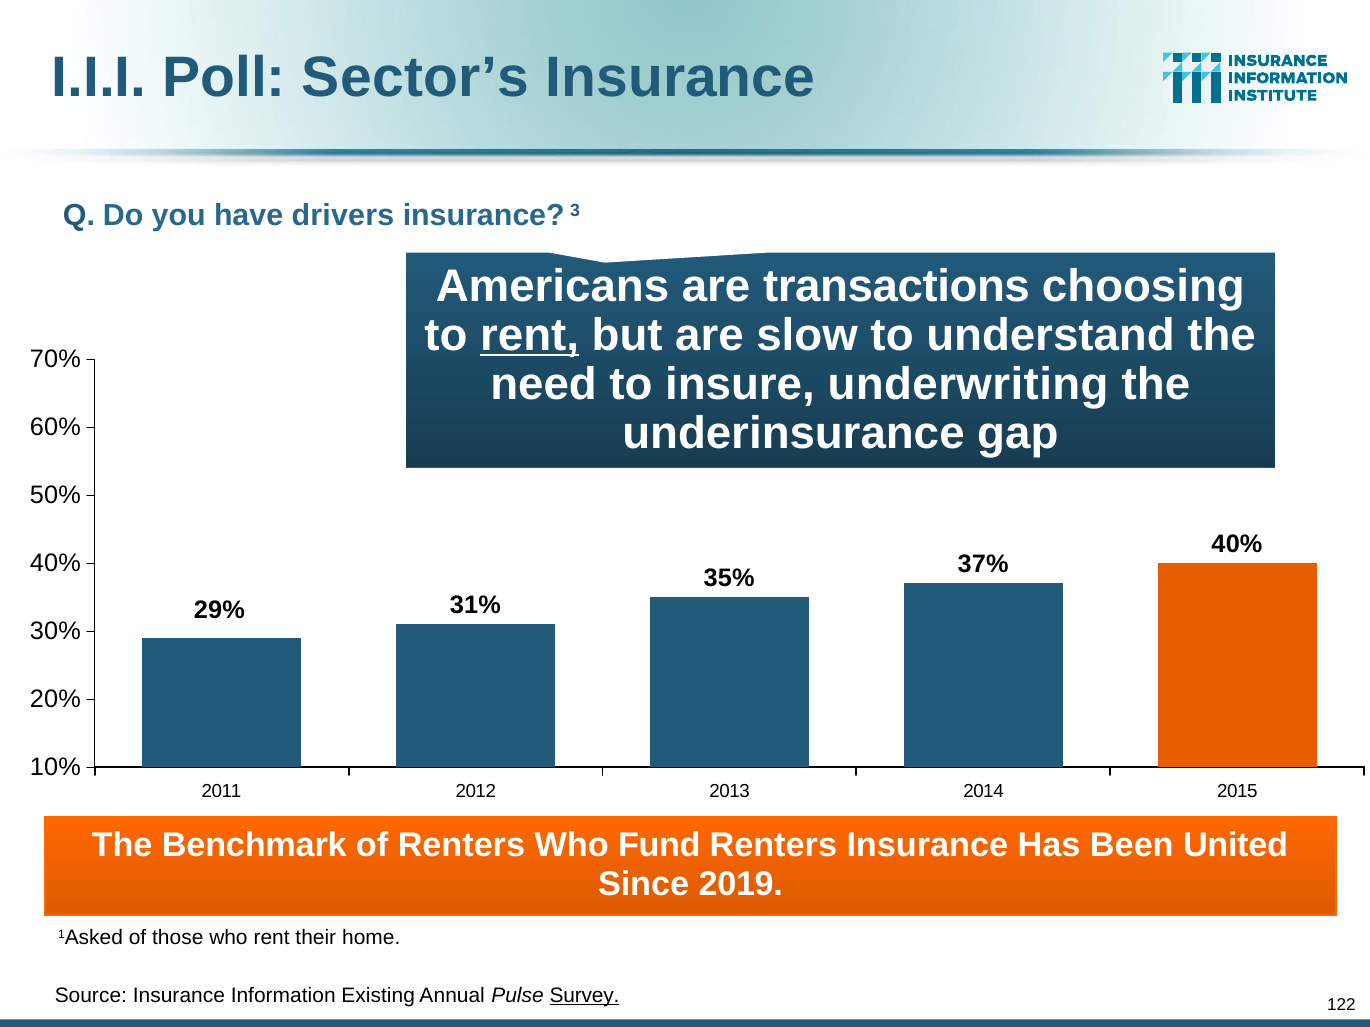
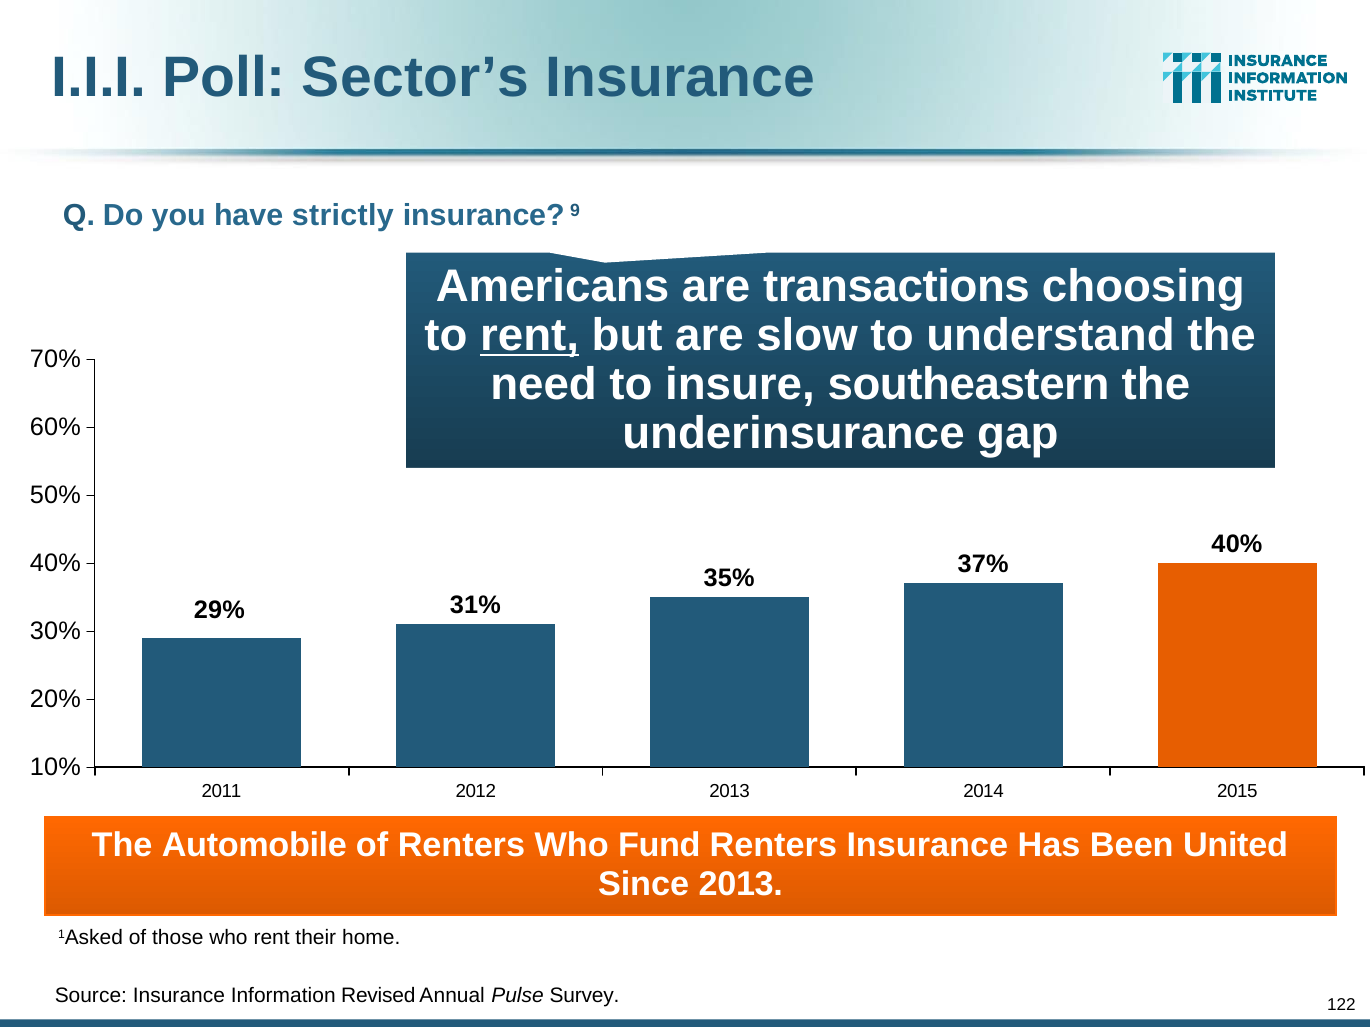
drivers: drivers -> strictly (343, 215)
3: 3 -> 9 (575, 211)
underwriting: underwriting -> southeastern (969, 385)
Benchmark: Benchmark -> Automobile (254, 846)
Since 2019: 2019 -> 2013 (741, 885)
Existing: Existing -> Revised (378, 996)
Survey underline: present -> none (585, 996)
